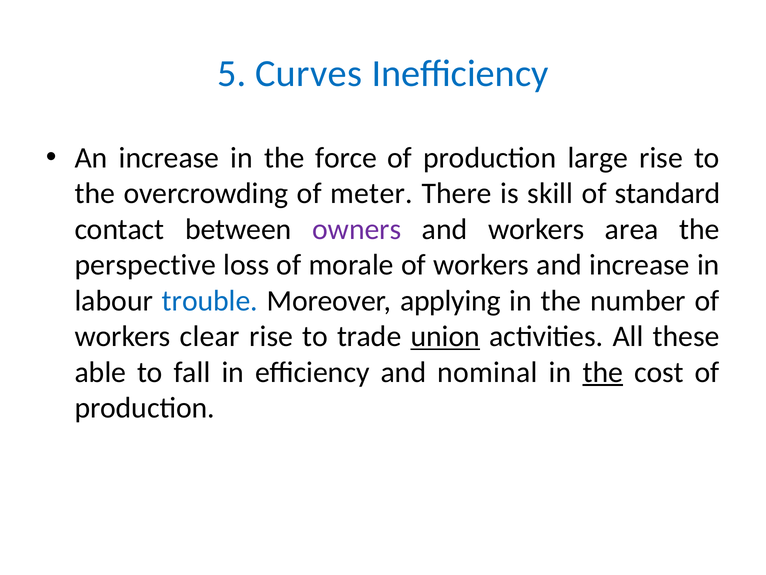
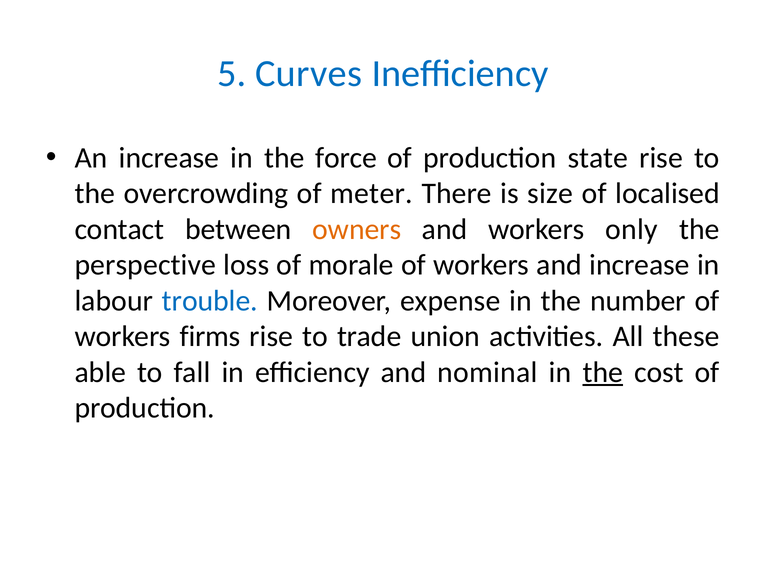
large: large -> state (598, 158)
skill: skill -> size (550, 193)
standard: standard -> localised (668, 193)
owners colour: purple -> orange (357, 229)
area: area -> only (632, 229)
applying: applying -> expense (450, 300)
clear: clear -> firms (210, 336)
union underline: present -> none (445, 336)
